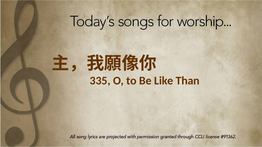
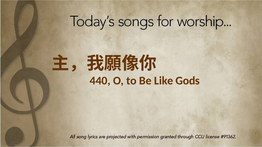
335: 335 -> 440 (100, 81)
Than: Than -> Gods (188, 81)
